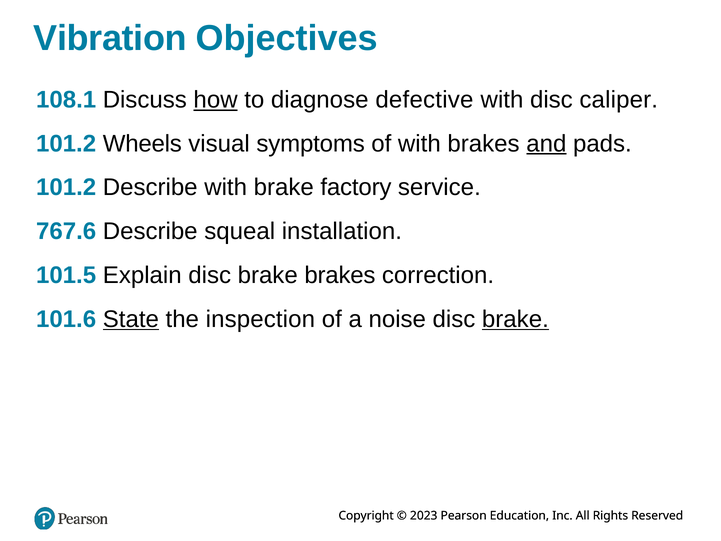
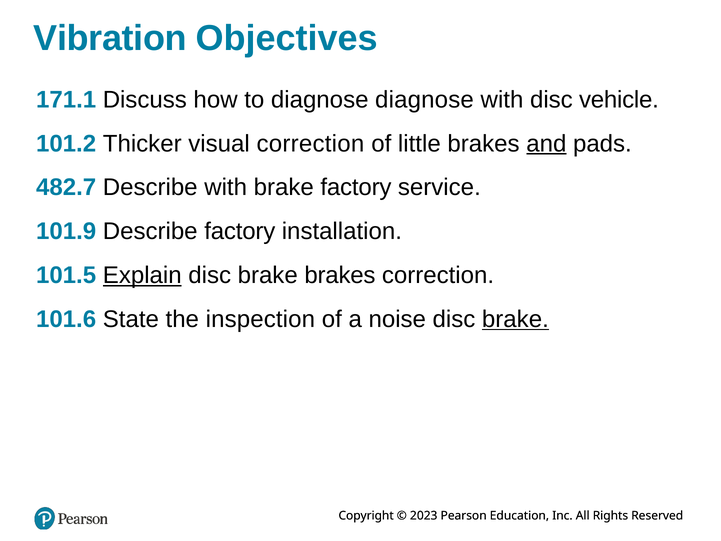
108.1: 108.1 -> 171.1 (66, 100)
how underline: present -> none (216, 100)
diagnose defective: defective -> diagnose (424, 100)
caliper: caliper -> vehicle (619, 100)
Wheels: Wheels -> Thicker (142, 144)
visual symptoms: symptoms -> correction (310, 144)
of with: with -> little (419, 144)
101.2: 101.2 -> 482.7 (66, 187)
767.6: 767.6 -> 101.9 (66, 231)
Describe squeal: squeal -> factory (240, 231)
Explain underline: none -> present (142, 275)
State underline: present -> none (131, 319)
